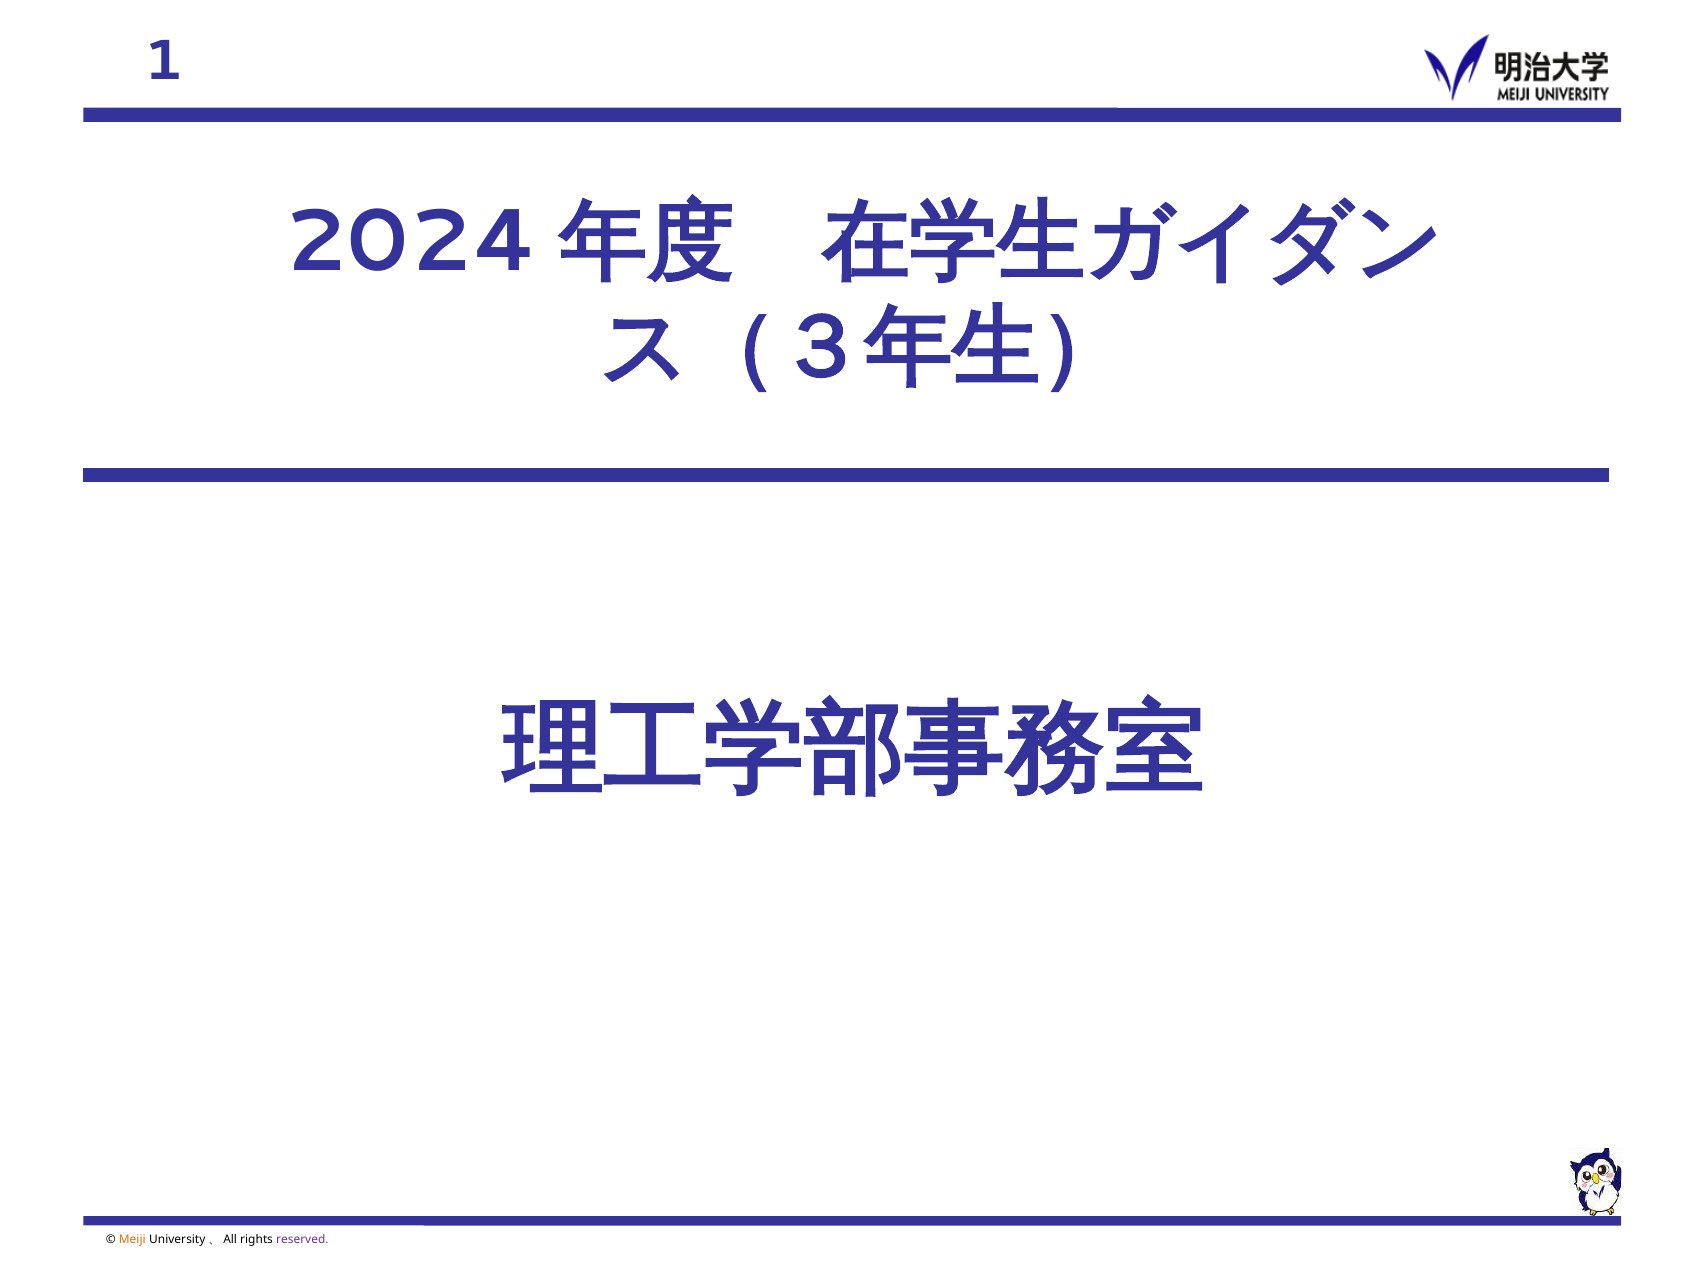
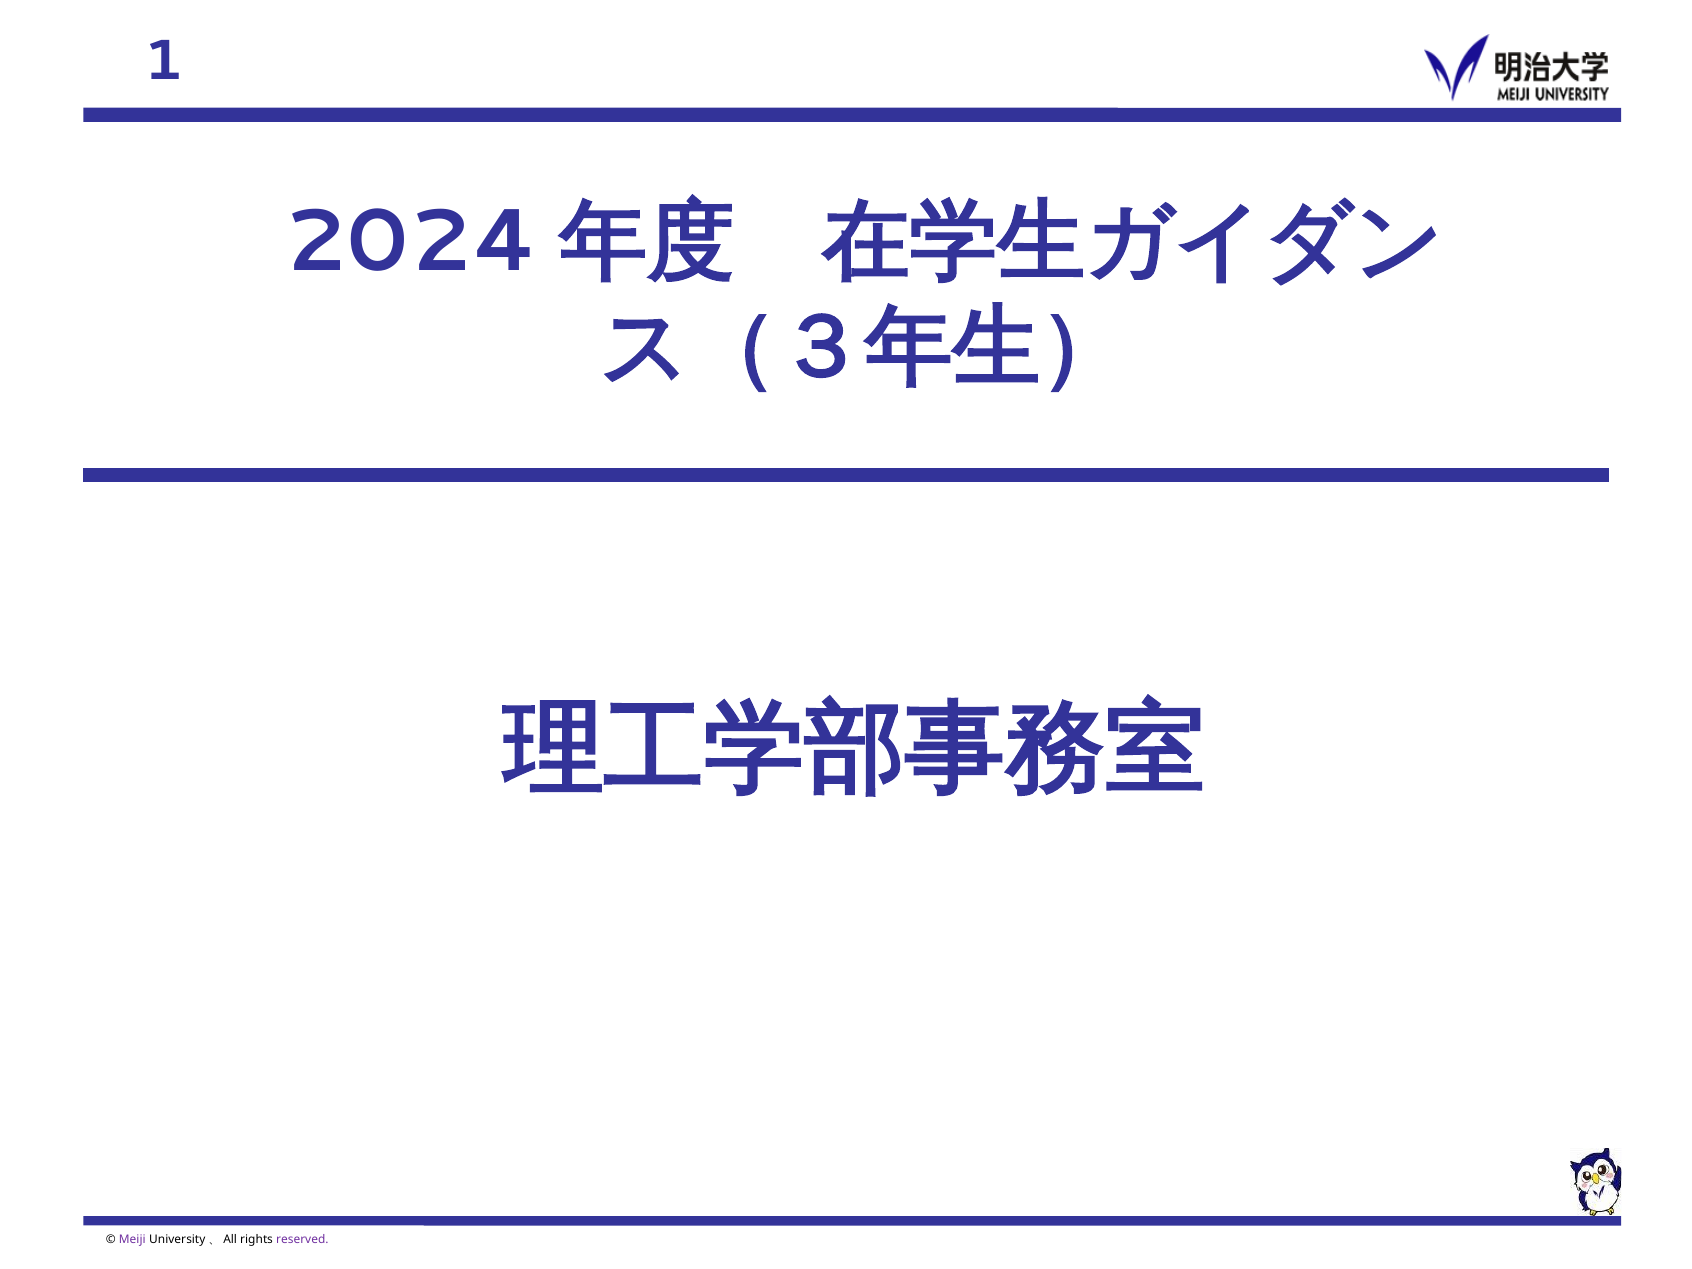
Meiji colour: orange -> purple (132, 1240)
